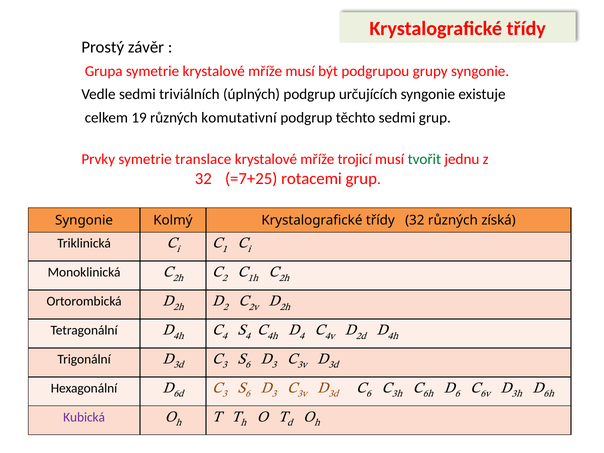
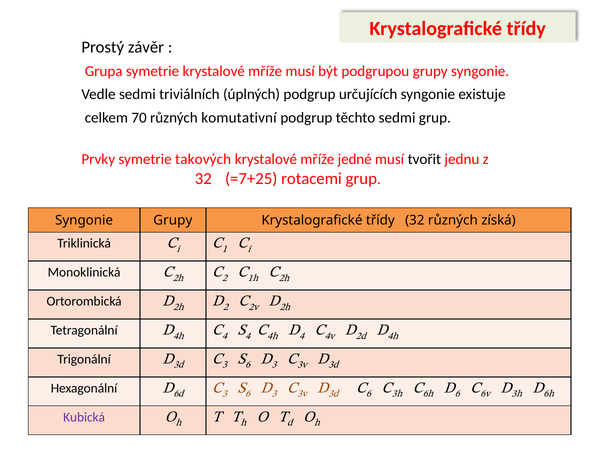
19: 19 -> 70 (139, 118)
translace: translace -> takových (203, 159)
trojicí: trojicí -> jedné (355, 159)
tvořit colour: green -> black (424, 159)
Syngonie Kolmý: Kolmý -> Grupy (173, 221)
